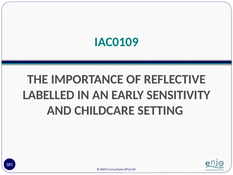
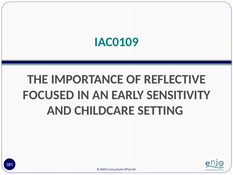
LABELLED: LABELLED -> FOCUSED (48, 95)
